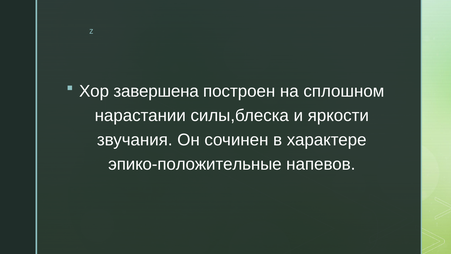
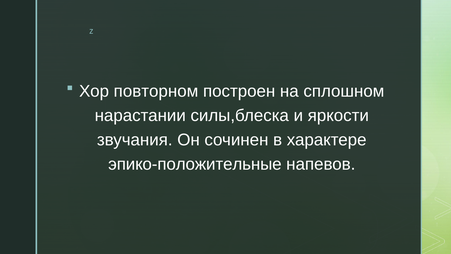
завершена: завершена -> повторном (156, 91)
